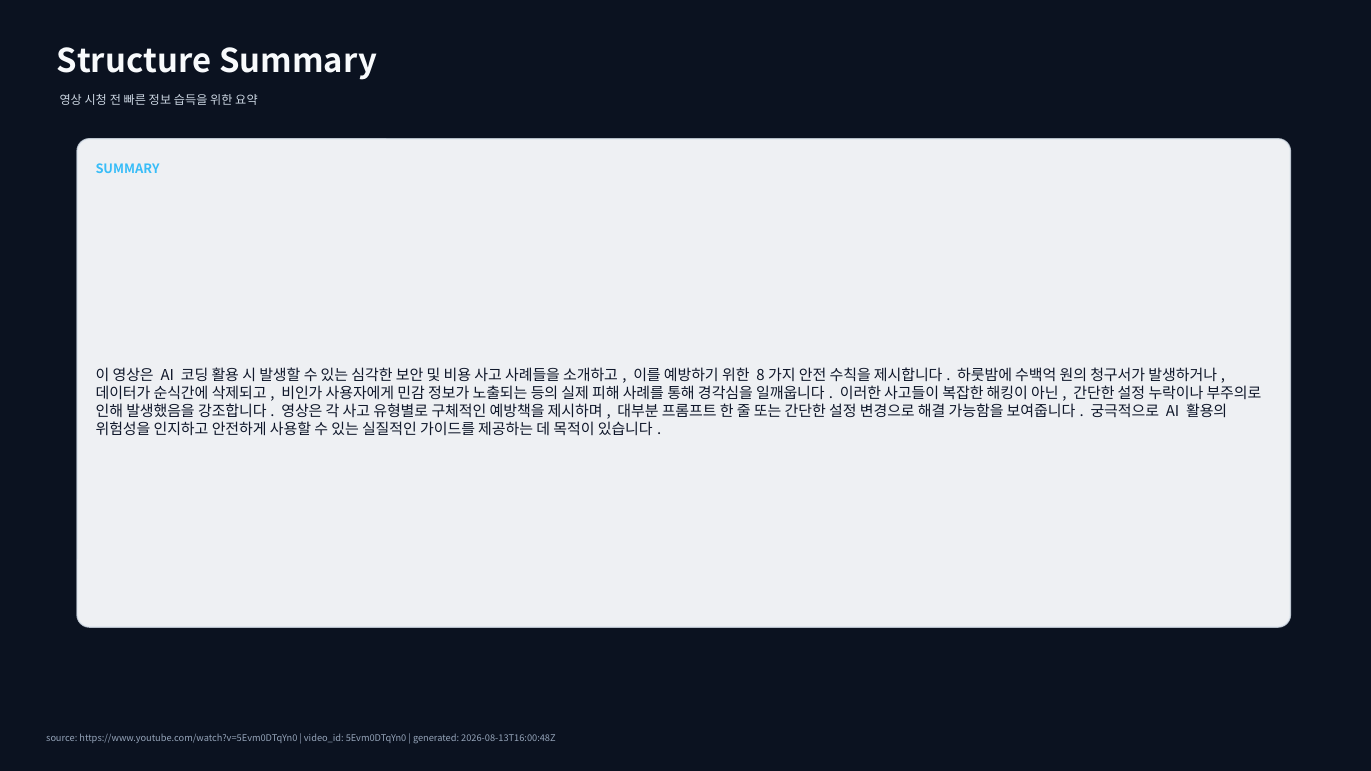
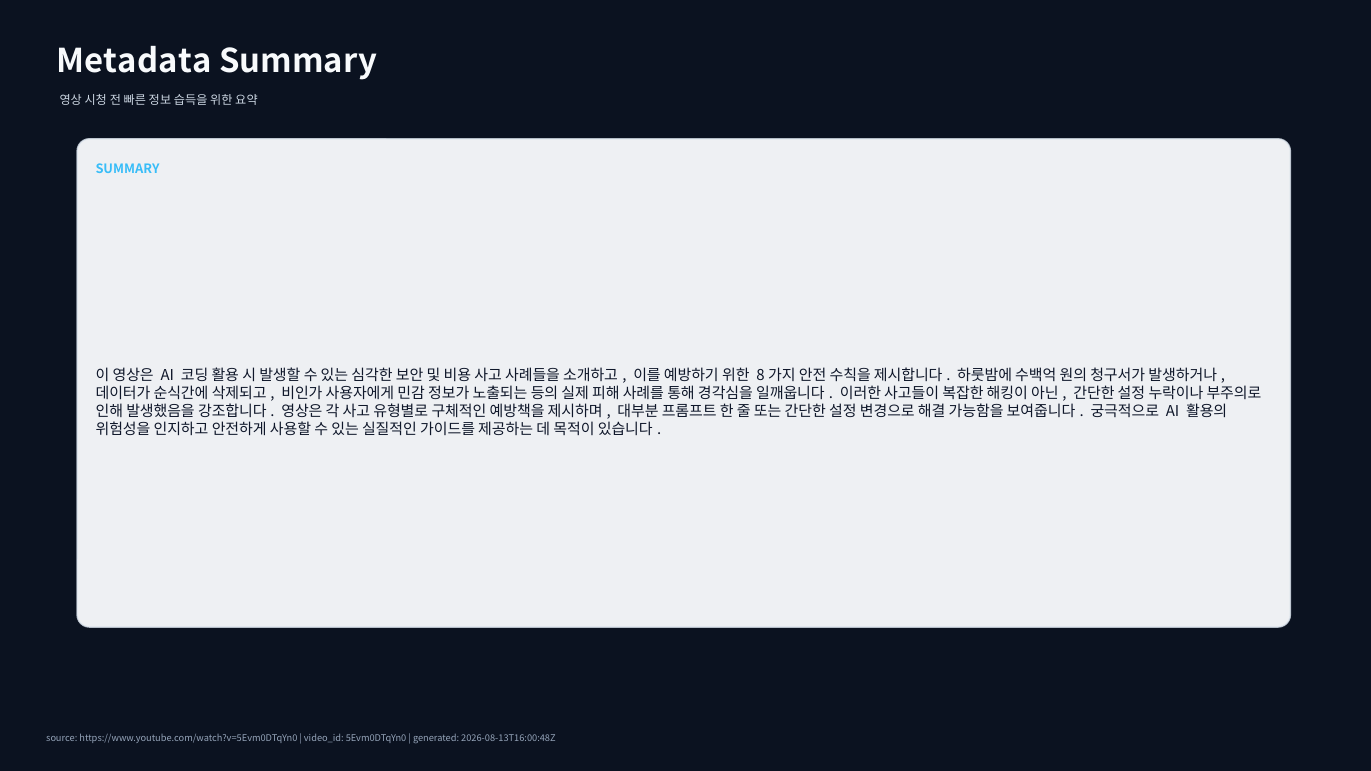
Structure: Structure -> Metadata (134, 61)
